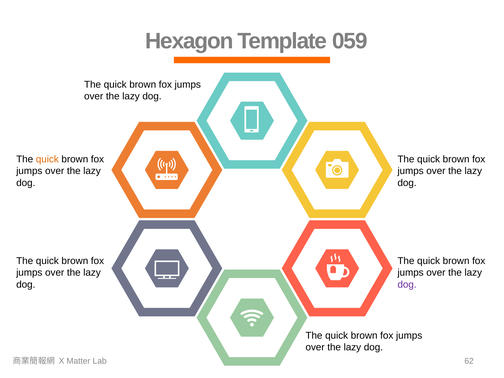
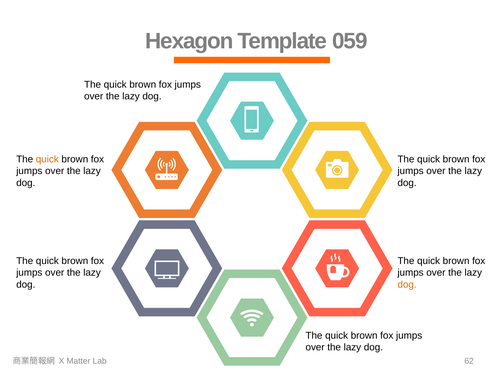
dog colour: purple -> orange (407, 285)
